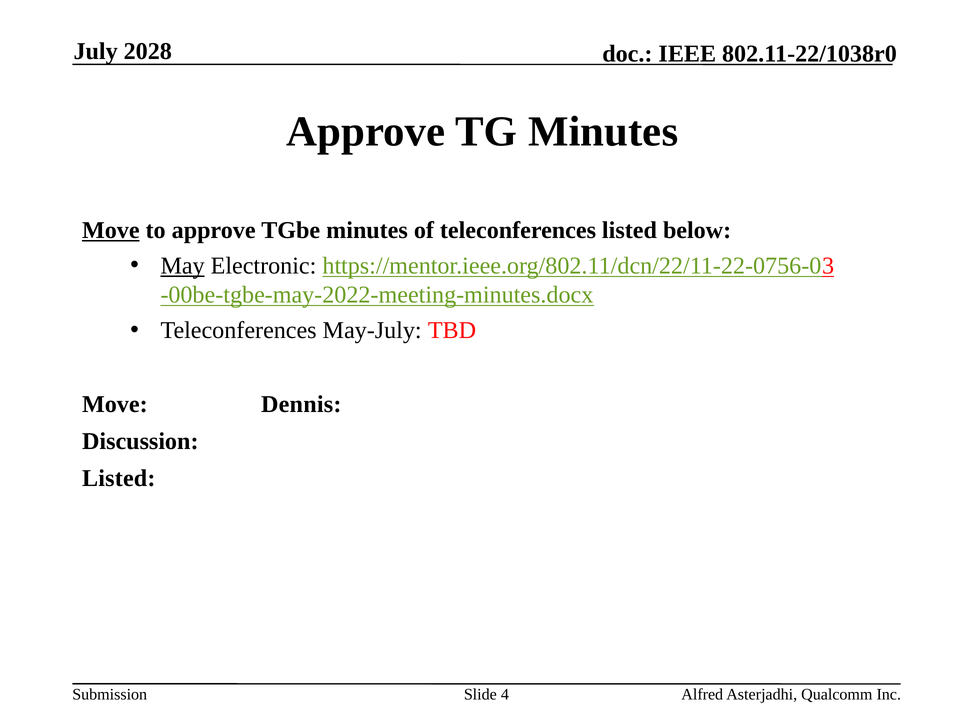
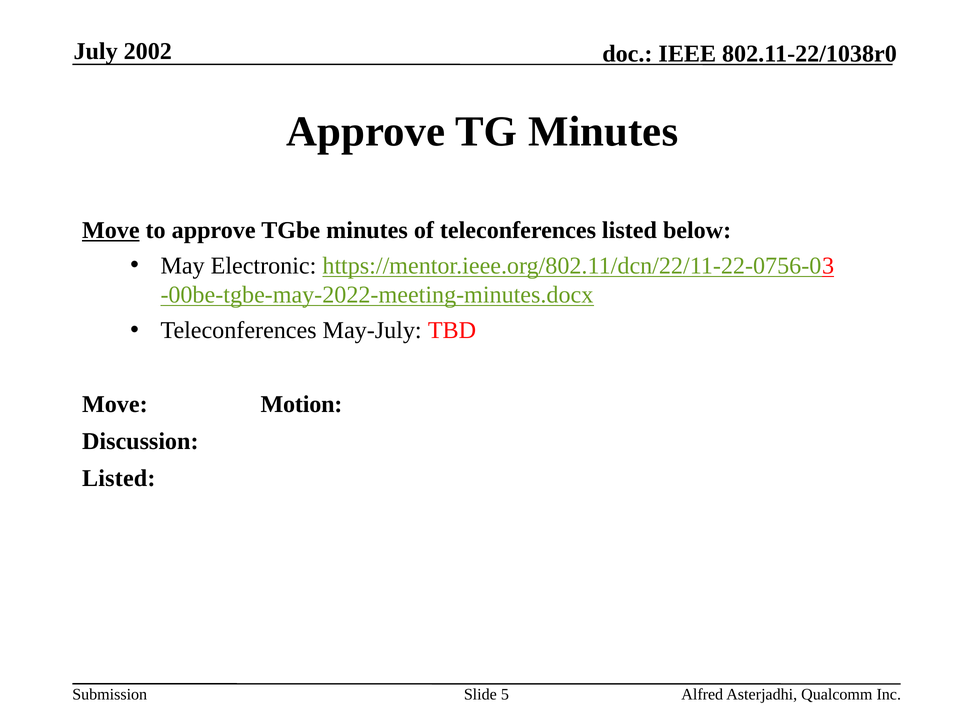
2028: 2028 -> 2002 (148, 51)
May underline: present -> none (183, 266)
Dennis: Dennis -> Motion (301, 404)
4: 4 -> 5 (505, 694)
